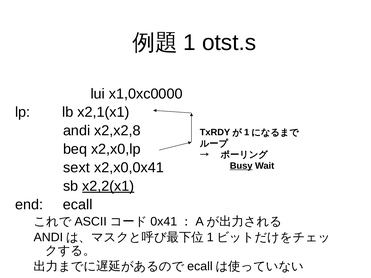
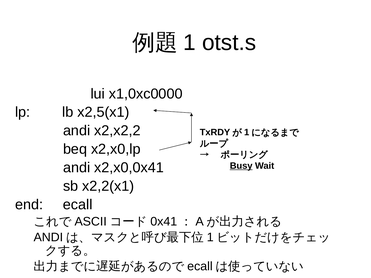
x2,1(x1: x2,1(x1 -> x2,5(x1 (103, 112)
x2,x2,8: x2,x2,8 -> x2,x2,2 (117, 131)
sext: sext -> andi (77, 168)
x2,2(x1 underline: present -> none (108, 186)
